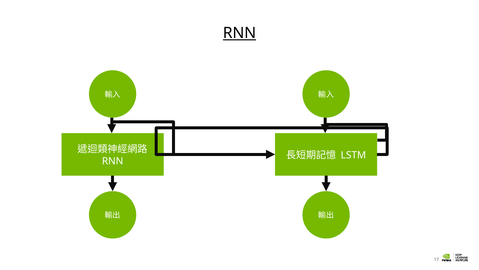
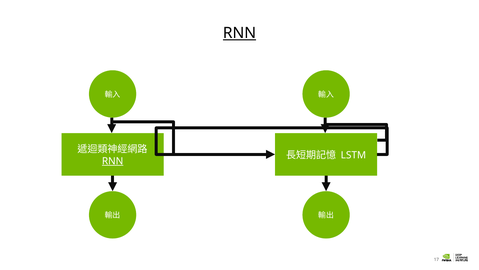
RNN underline: none -> present (113, 161)
